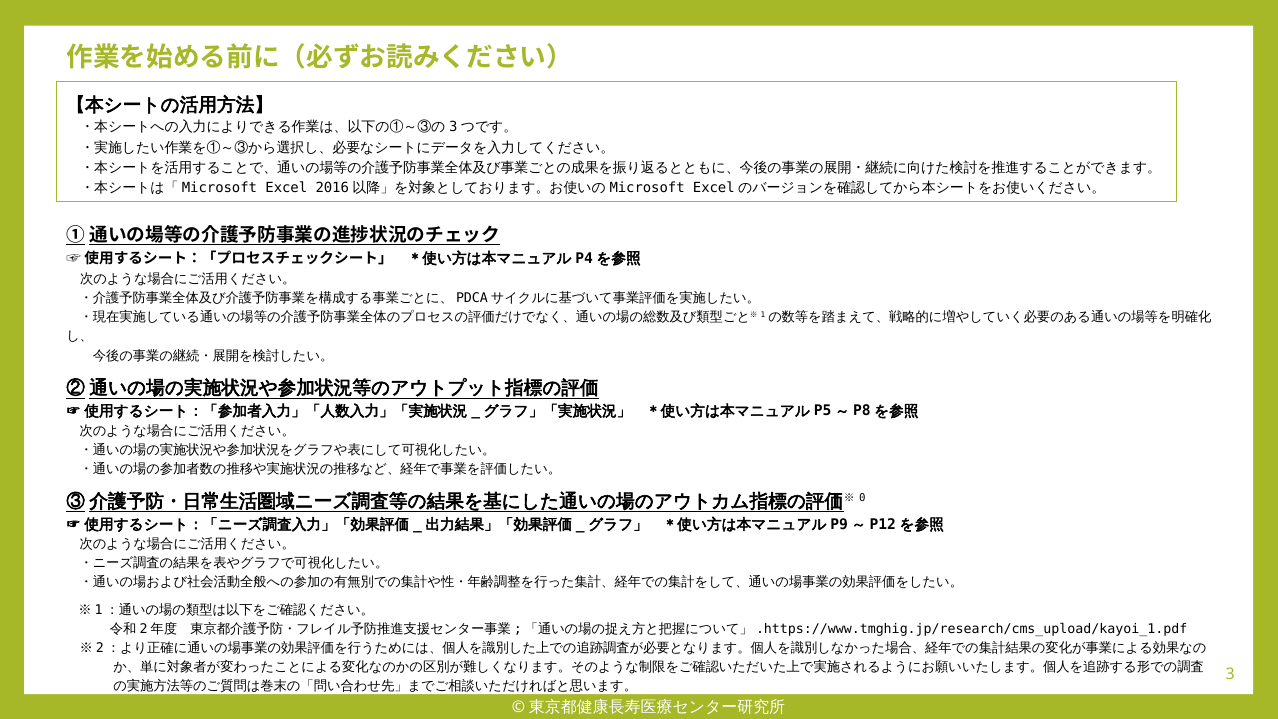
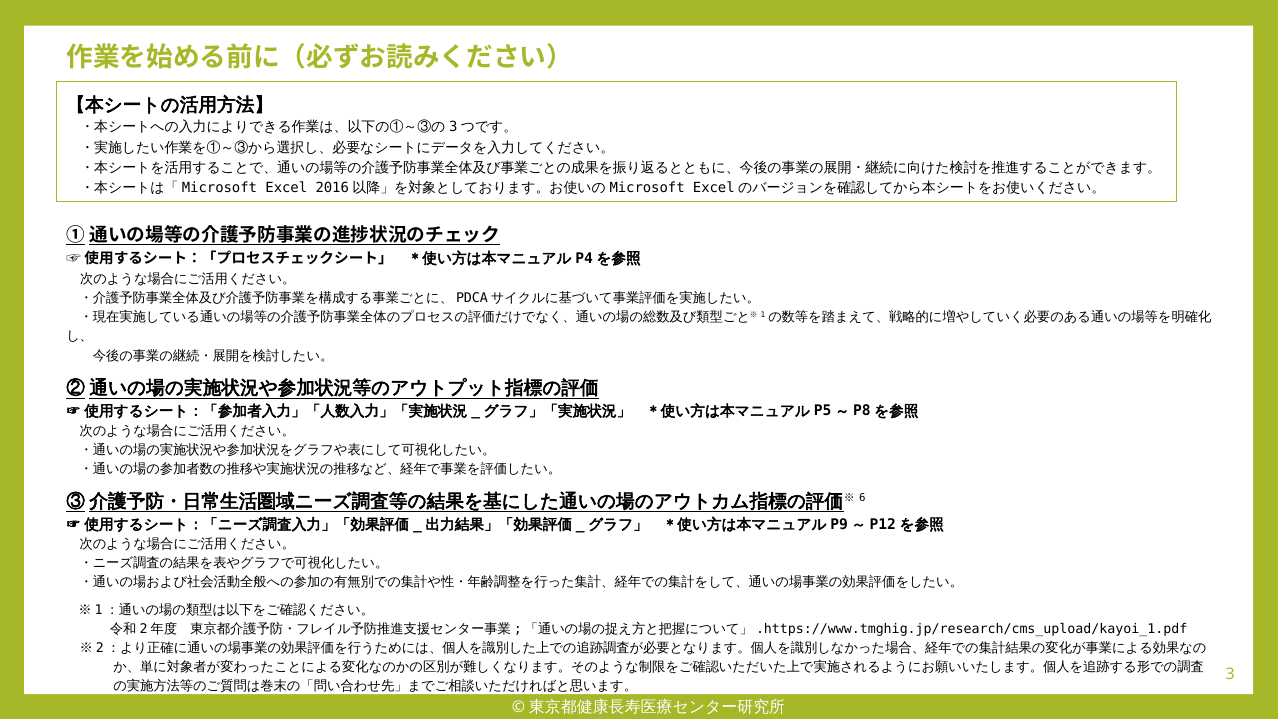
0: 0 -> 6 (862, 498)
